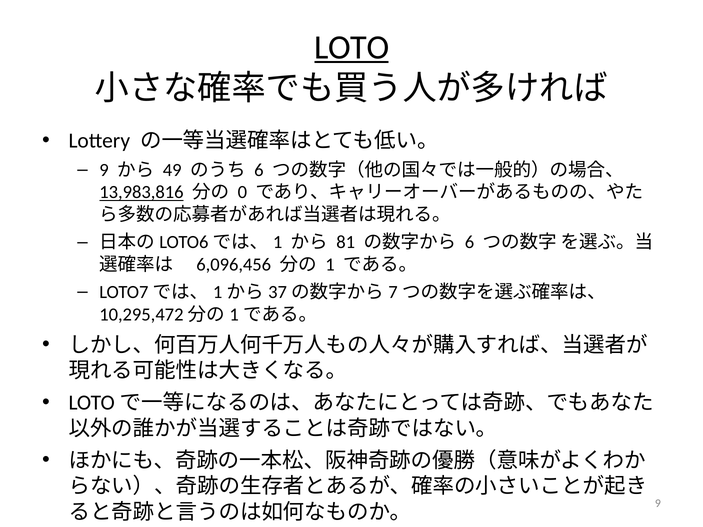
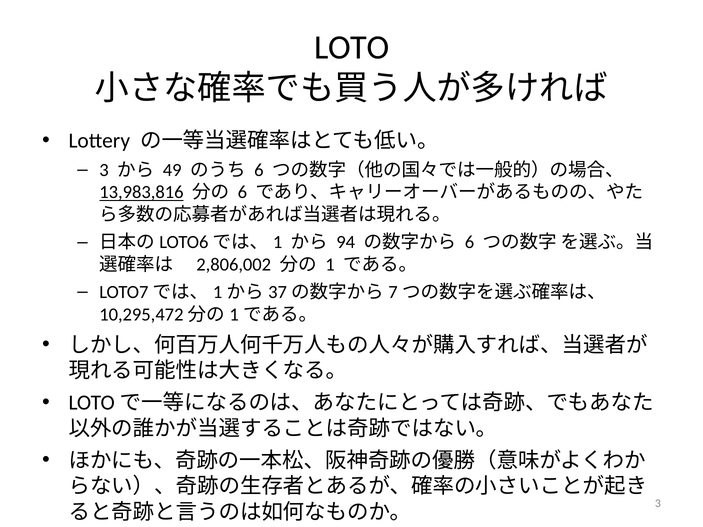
LOTO underline: present -> none (352, 48)
9: 9 -> 3 (104, 170)
0: 0 -> 6 (242, 192)
81: 81 -> 94 (346, 242)
6,096,456: 6,096,456 -> 2,806,002 (234, 265)
9: 9 -> 3 (658, 503)
